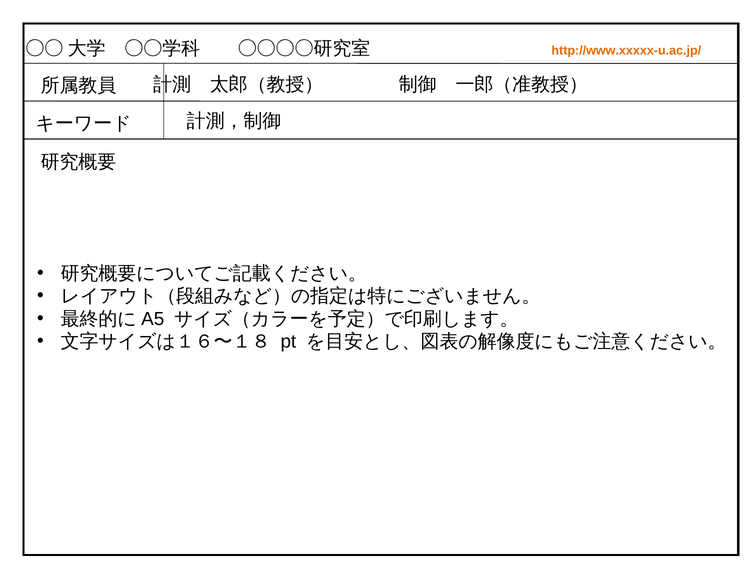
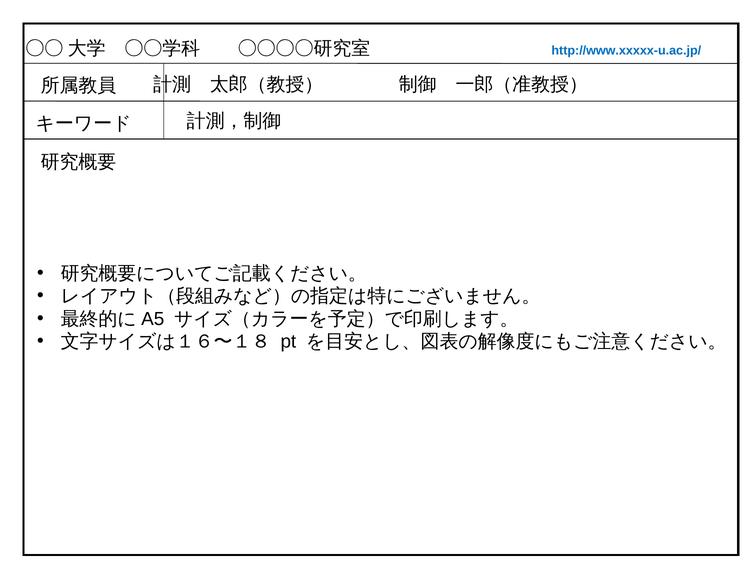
http://www.xxxxx-u.ac.jp/ colour: orange -> blue (626, 50)
